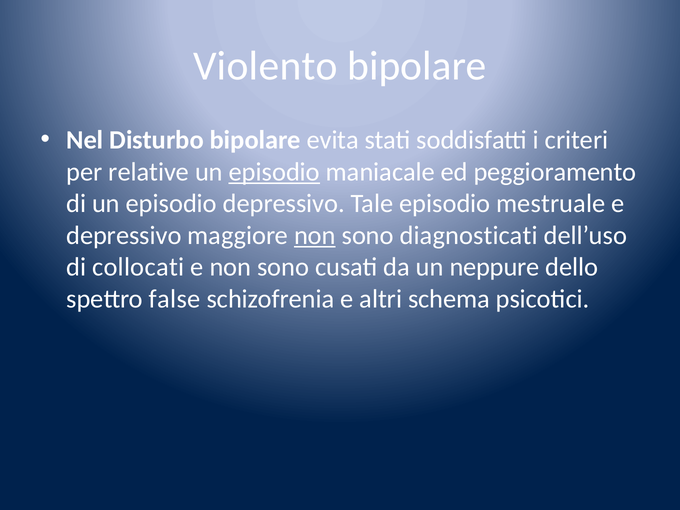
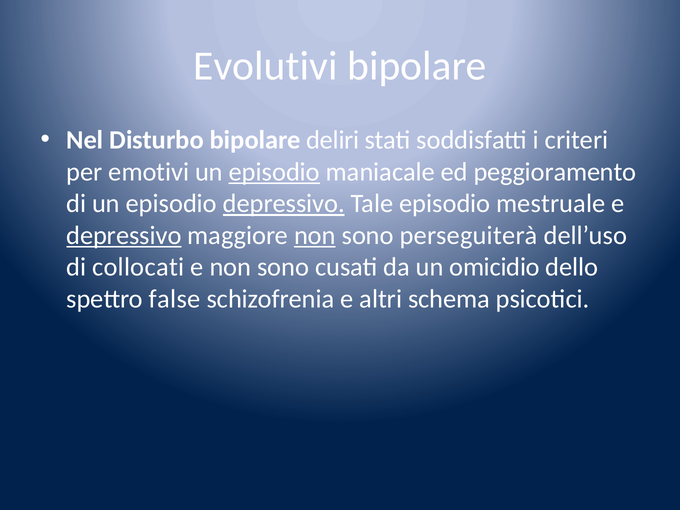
Violento: Violento -> Evolutivi (265, 66)
evita: evita -> deliri (333, 140)
relative: relative -> emotivi (149, 172)
depressivo underline: none -> present (284, 204)
depressivo underline: none -> present (124, 235)
diagnosticati: diagnosticati -> perseguiterà (469, 235)
neppure: neppure -> omicidio (495, 267)
